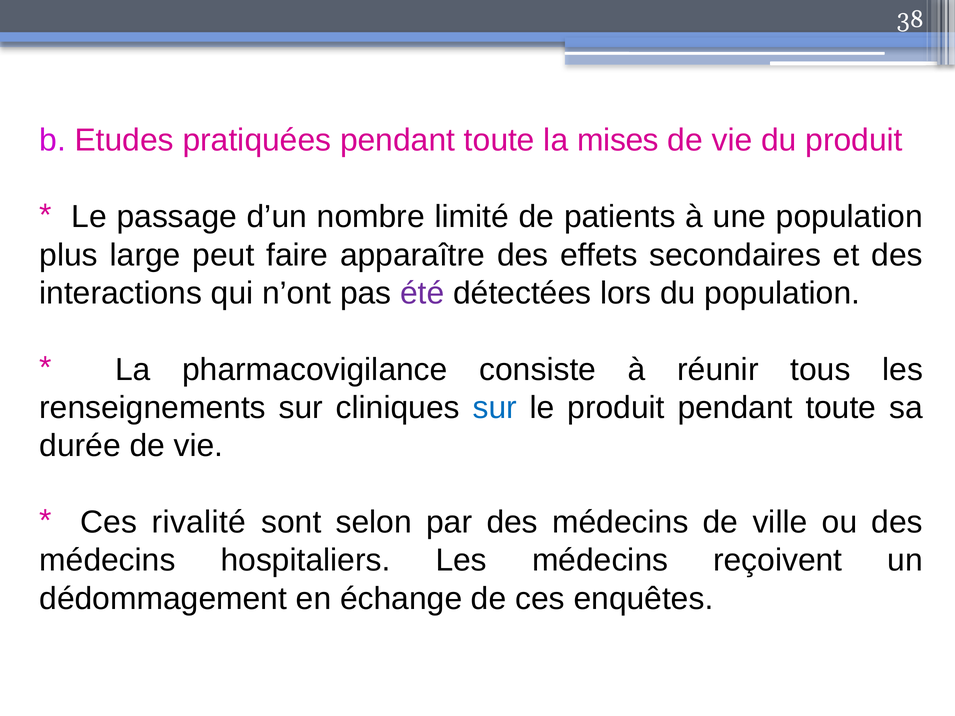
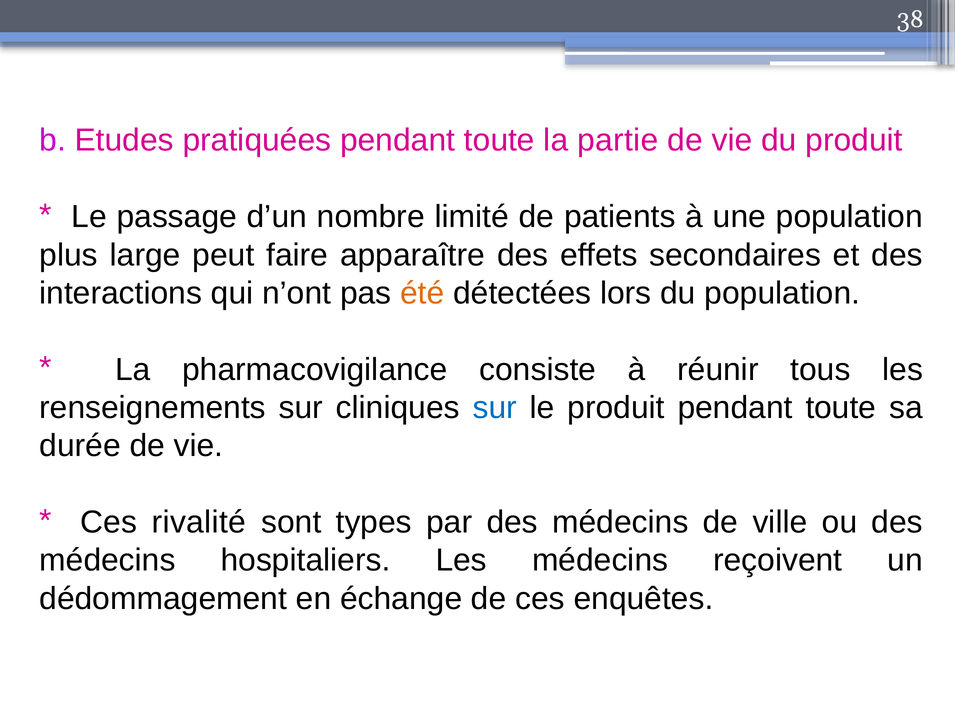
mises: mises -> partie (618, 140)
été colour: purple -> orange (422, 293)
selon: selon -> types (374, 522)
